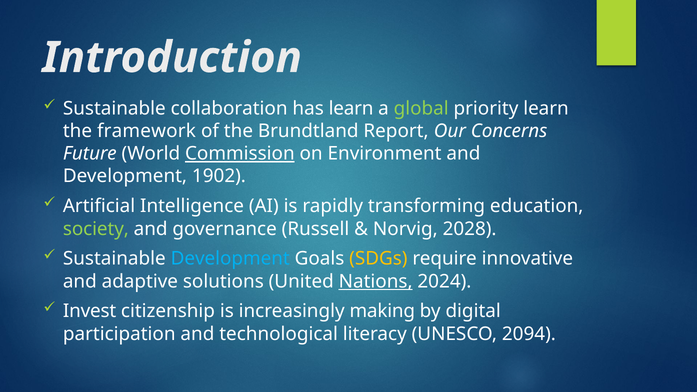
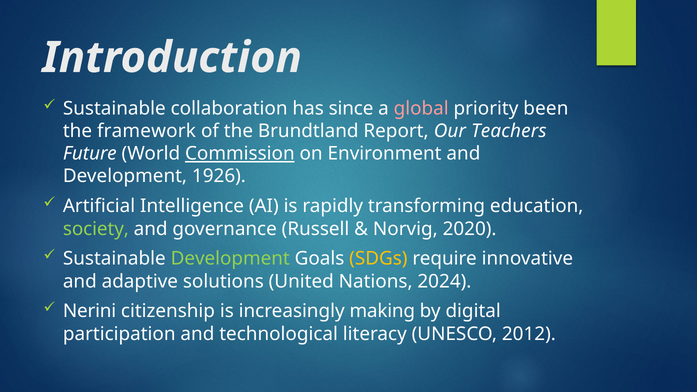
has learn: learn -> since (351, 108)
global colour: light green -> pink (421, 108)
priority learn: learn -> been (546, 108)
Concerns: Concerns -> Teachers (509, 131)
1902: 1902 -> 1926 (219, 176)
2028: 2028 -> 2020 (470, 229)
Development colour: light blue -> light green (230, 259)
Nations underline: present -> none (376, 281)
Invest: Invest -> Nerini (90, 311)
2094: 2094 -> 2012 (529, 334)
